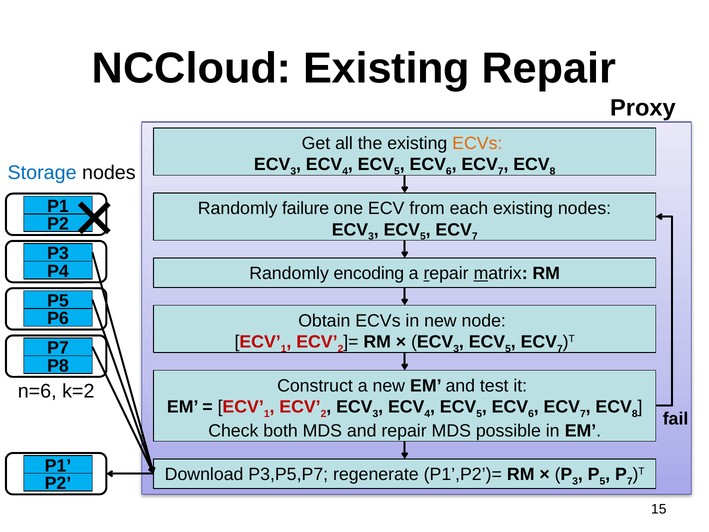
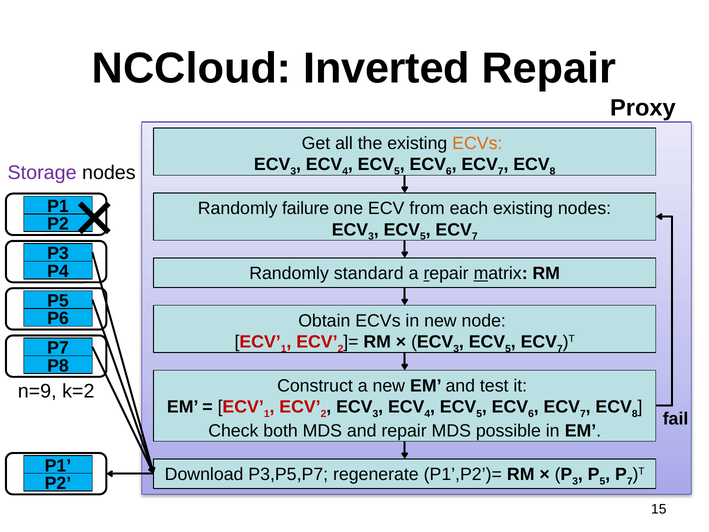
NCCloud Existing: Existing -> Inverted (387, 69)
Storage colour: blue -> purple (42, 173)
encoding: encoding -> standard (369, 273)
n=6: n=6 -> n=9 (37, 391)
